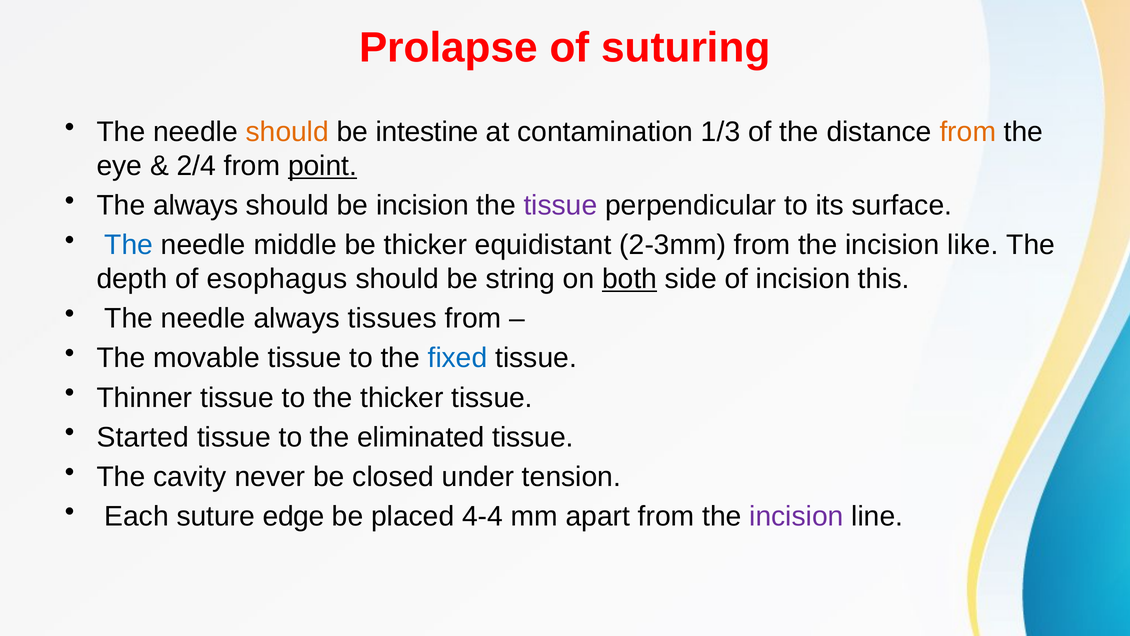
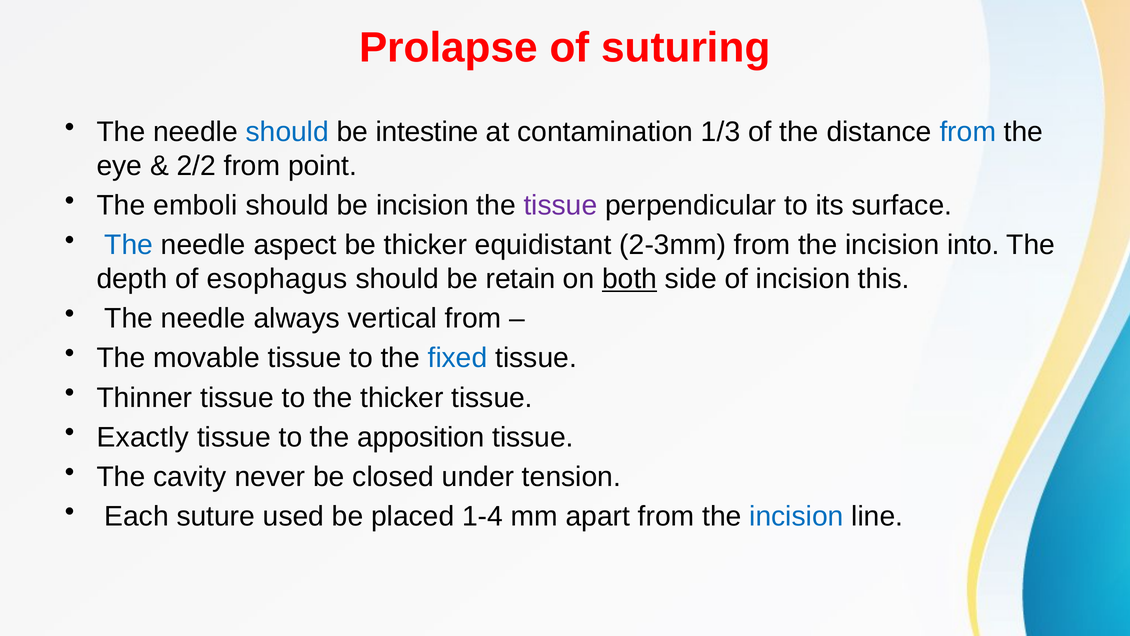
should colour: orange -> blue (287, 132)
from colour: orange -> blue (968, 132)
2/4: 2/4 -> 2/2 (196, 166)
point underline: present -> none (323, 166)
The always: always -> emboli (195, 205)
middle: middle -> aspect (295, 245)
like: like -> into (973, 245)
string: string -> retain (521, 279)
tissues: tissues -> vertical (392, 318)
Started: Started -> Exactly (143, 437)
eliminated: eliminated -> apposition (421, 437)
edge: edge -> used (293, 516)
4-4: 4-4 -> 1-4 (483, 516)
incision colour: purple -> blue (796, 516)
